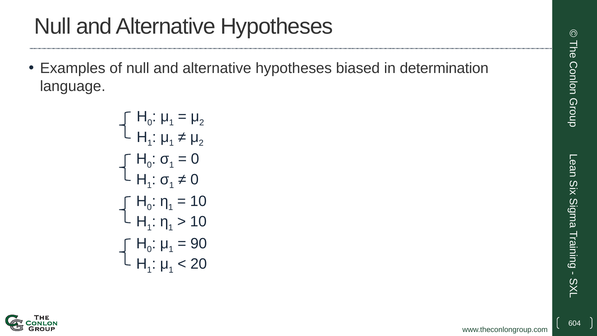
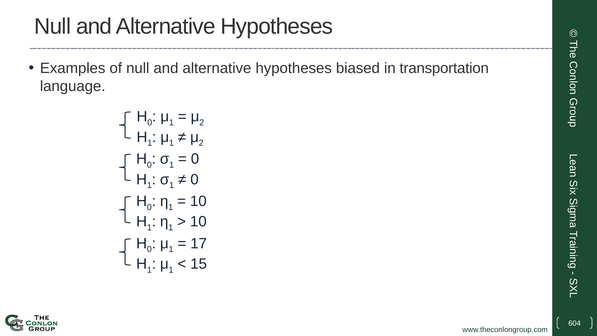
determination: determination -> transportation (444, 68)
90: 90 -> 17 (199, 244)
20: 20 -> 15 (199, 264)
